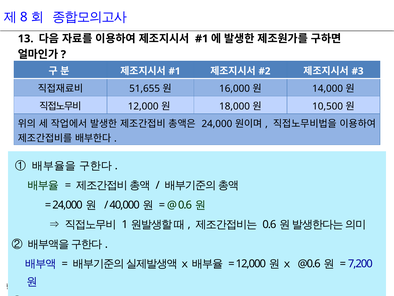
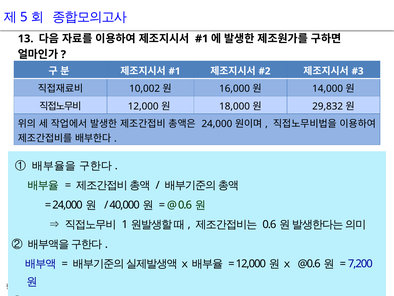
8: 8 -> 5 (24, 17)
51,655: 51,655 -> 10,002 (145, 89)
10,500: 10,500 -> 29,832 (328, 106)
